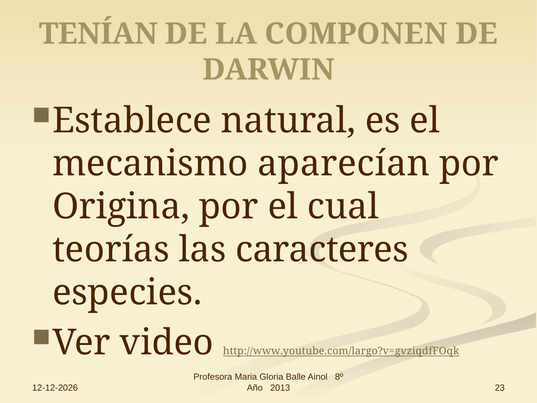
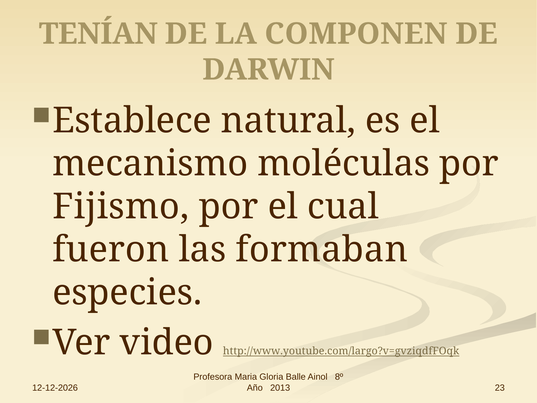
aparecían: aparecían -> moléculas (344, 164)
Origina: Origina -> Fijismo (121, 207)
teorías: teorías -> fueron (111, 250)
caracteres: caracteres -> formaban (322, 250)
